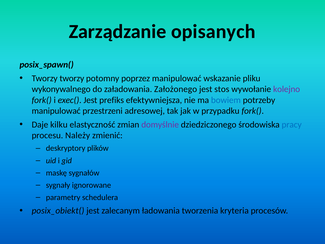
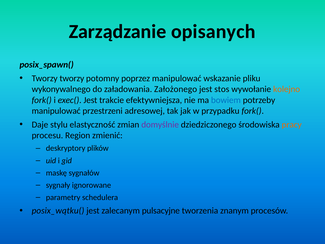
kolejno colour: purple -> orange (287, 89)
prefiks: prefiks -> trakcie (112, 100)
kilku: kilku -> stylu (59, 125)
pracy colour: blue -> orange (292, 125)
Należy: Należy -> Region (78, 135)
posix_obiekt(: posix_obiekt( -> posix_wątku( (58, 211)
ładowania: ładowania -> pulsacyjne (161, 211)
kryteria: kryteria -> znanym (234, 211)
